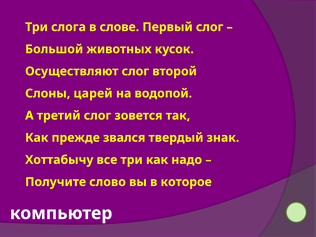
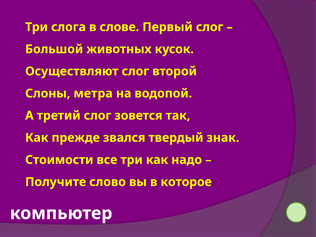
царей: царей -> метра (93, 93)
Хоттабычу: Хоттабычу -> Стоимости (59, 160)
